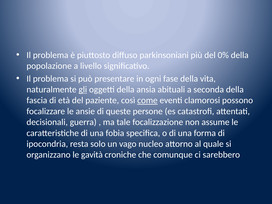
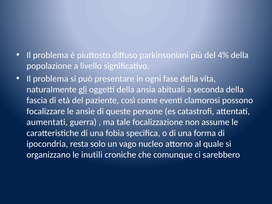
0%: 0% -> 4% (223, 55)
come underline: present -> none (147, 100)
decisionali: decisionali -> aumentati (47, 122)
gavità: gavità -> inutili (92, 155)
